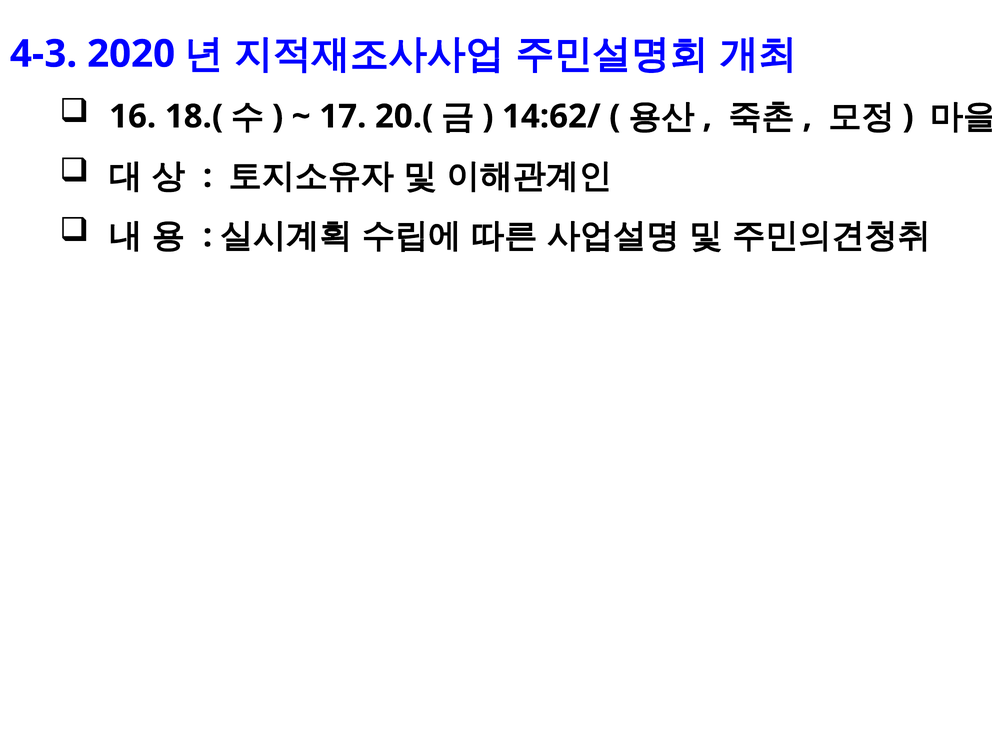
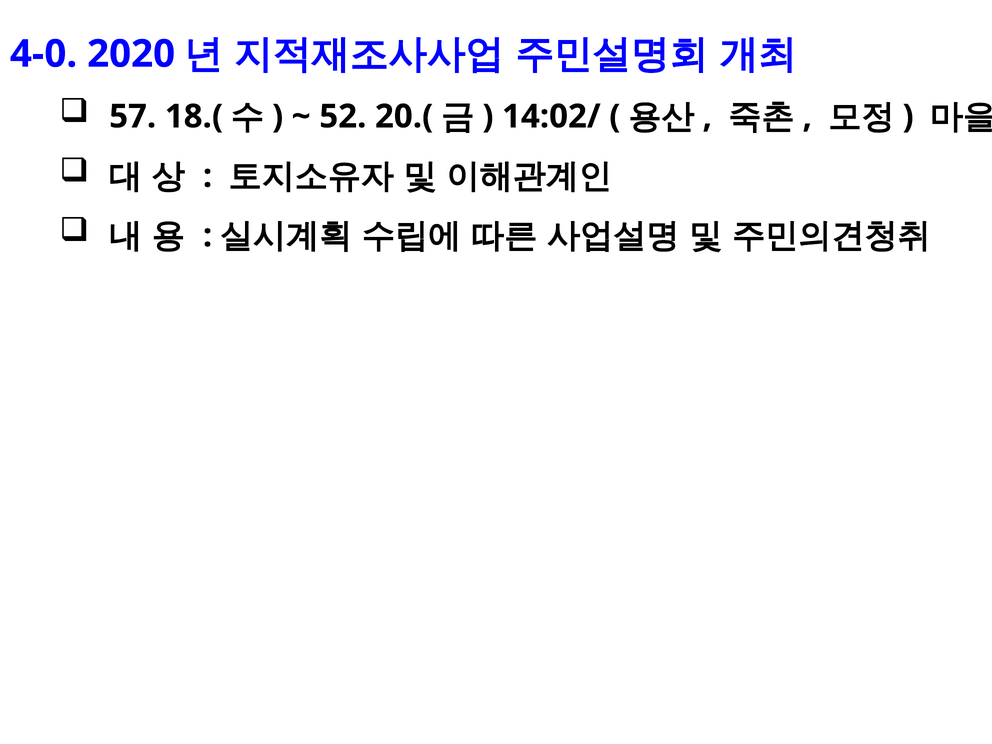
4-3: 4-3 -> 4-0 (44, 54)
16: 16 -> 57 (133, 116)
17: 17 -> 52 (343, 116)
14:62/: 14:62/ -> 14:02/ (551, 116)
